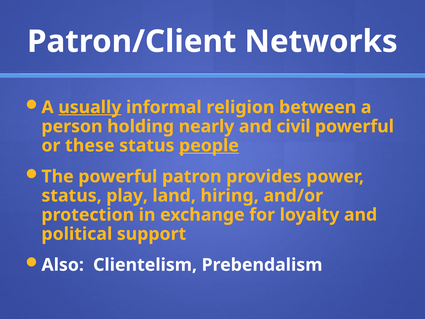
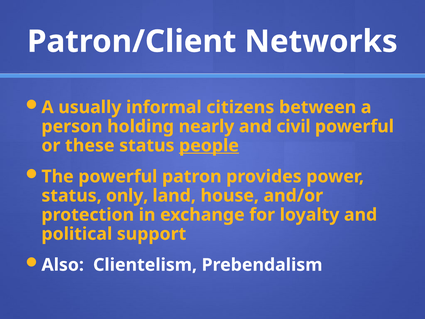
usually underline: present -> none (90, 107)
religion: religion -> citizens (240, 107)
play: play -> only (127, 196)
hiring: hiring -> house (230, 196)
